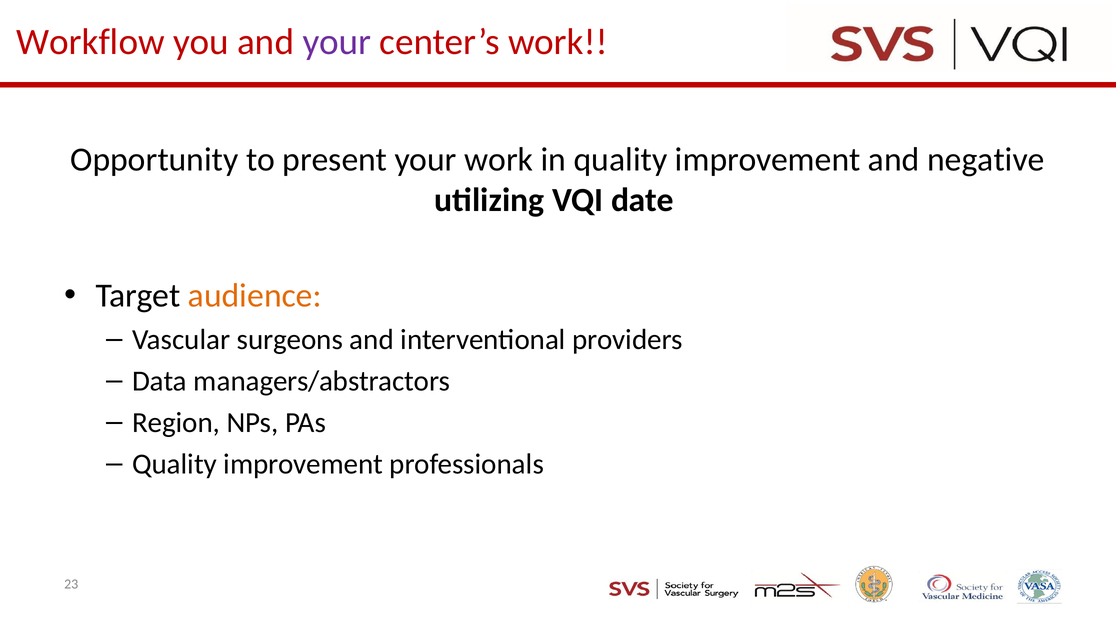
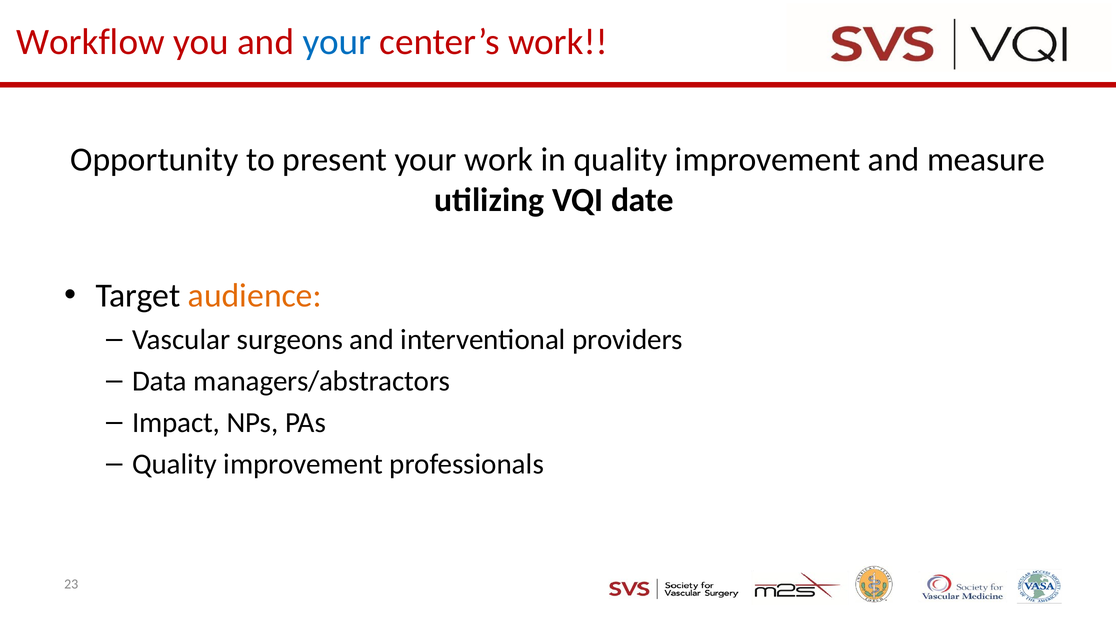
your colour: purple -> blue (337, 42)
negative: negative -> measure (986, 159)
Region: Region -> Impact (176, 422)
